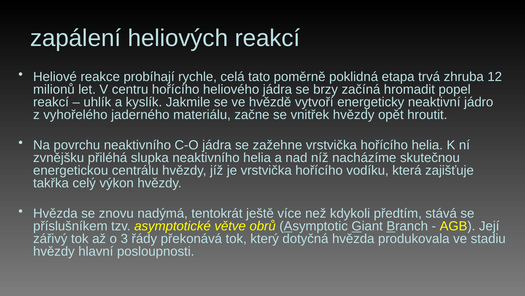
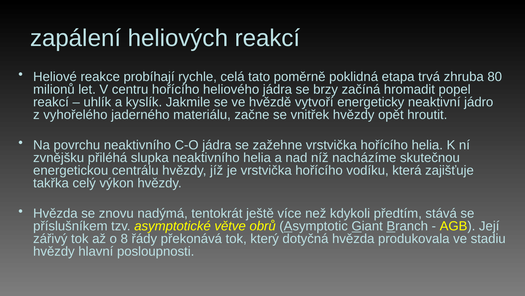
12: 12 -> 80 (495, 77)
3: 3 -> 8 (124, 238)
